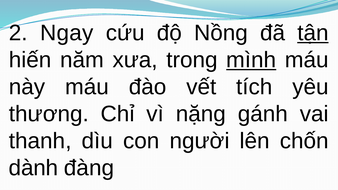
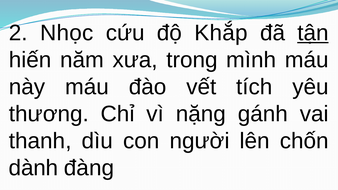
Ngay: Ngay -> Nhọc (67, 33)
Nồng: Nồng -> Khắp (221, 33)
mình underline: present -> none (251, 60)
